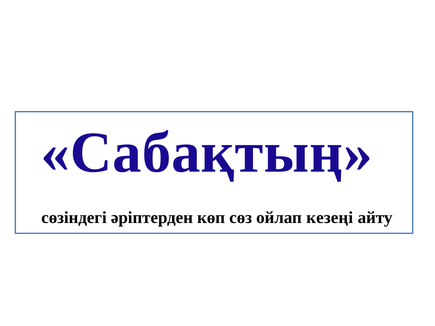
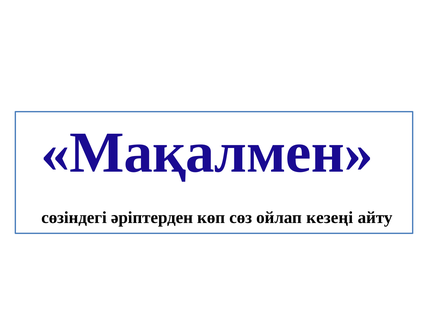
Сабақтың: Сабақтың -> Мақалмен (207, 153)
